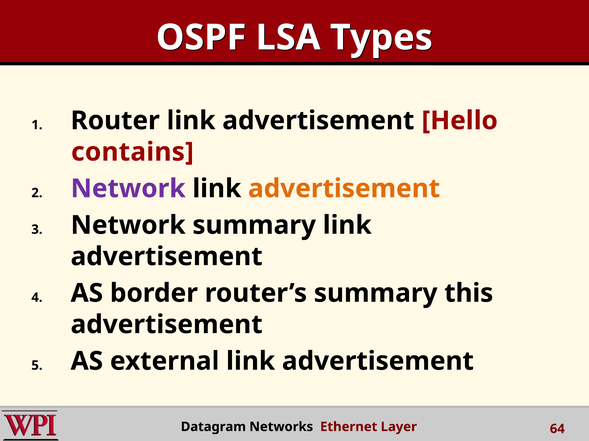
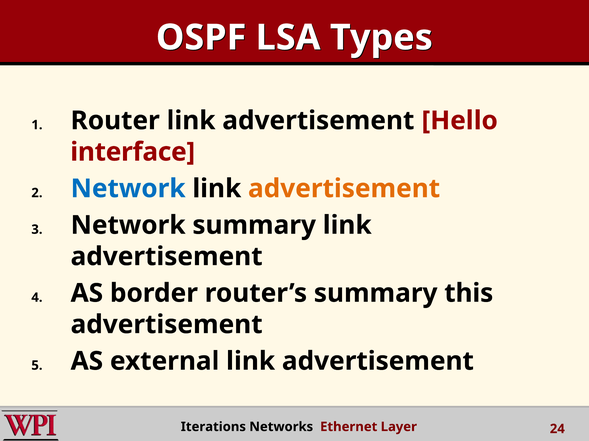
contains: contains -> interface (133, 152)
Network colour: purple -> blue (128, 189)
Datagram: Datagram -> Iterations (213, 427)
64: 64 -> 24 (557, 430)
